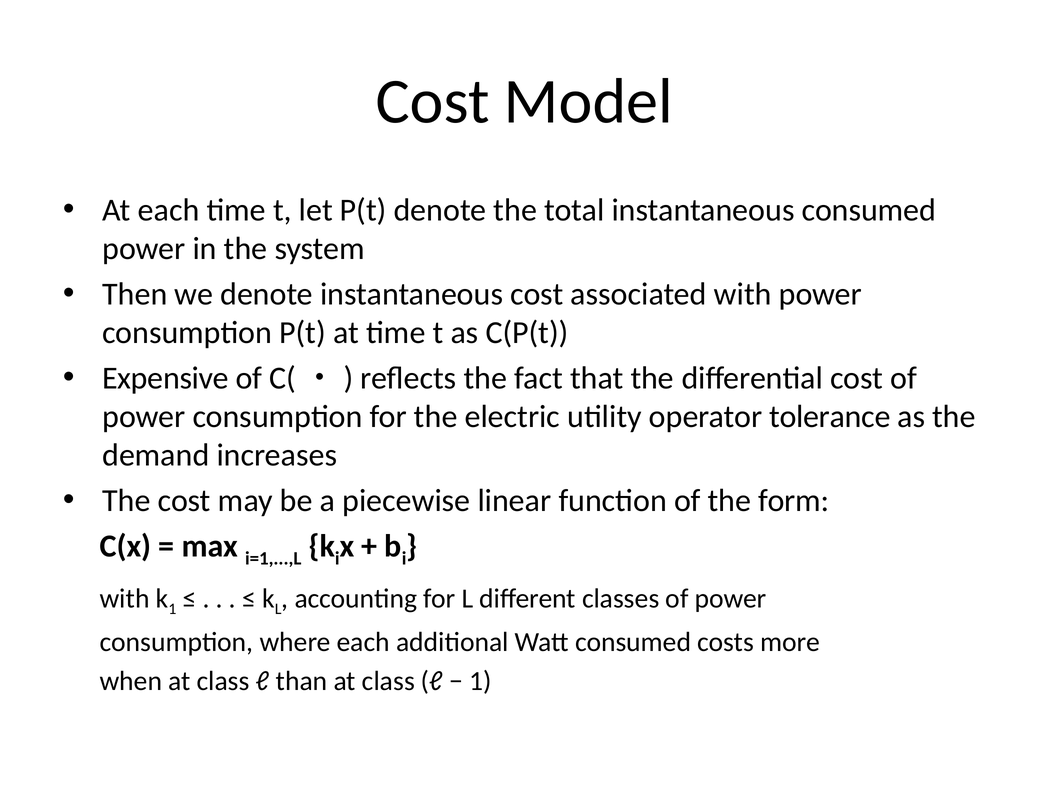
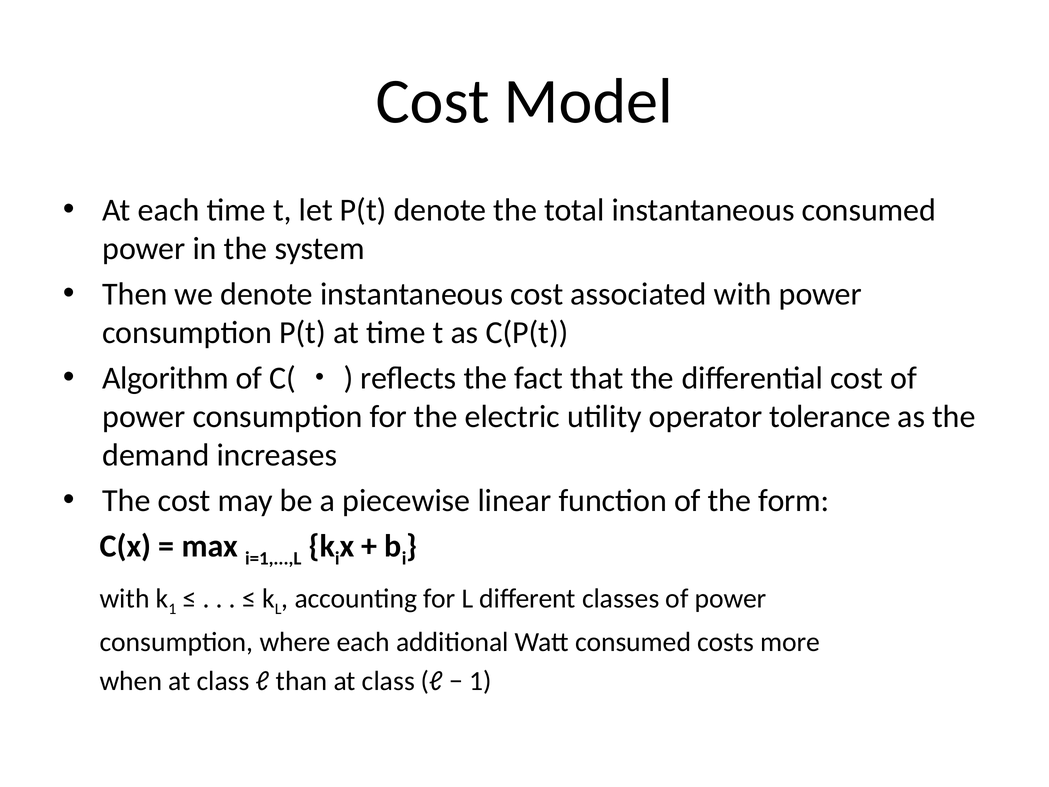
Expensive: Expensive -> Algorithm (165, 378)
